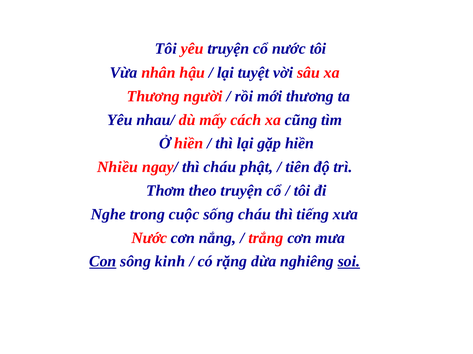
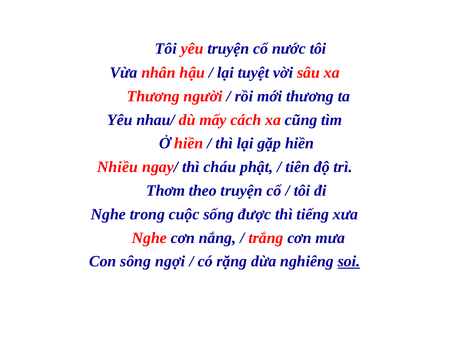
sống cháu: cháu -> được (255, 215)
Nước: Nước -> Nghe (149, 238)
Con underline: present -> none (103, 262)
kinh: kinh -> ngợi (170, 262)
